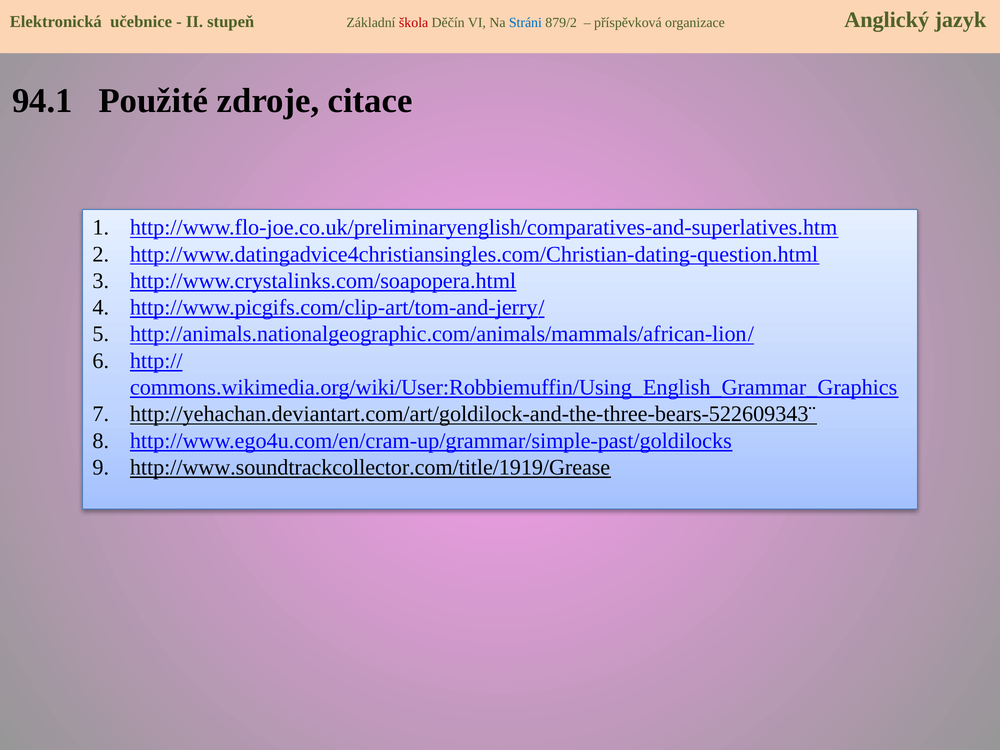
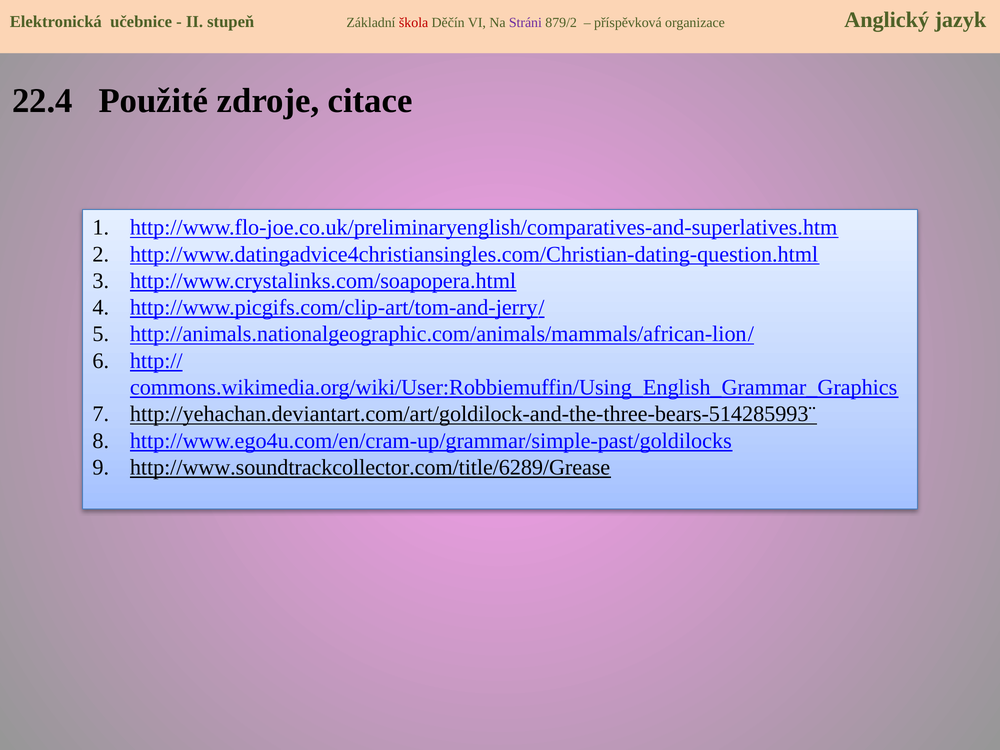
Stráni colour: blue -> purple (525, 23)
94.1: 94.1 -> 22.4 (42, 101)
http://yehachan.deviantart.com/art/goldilock-and-the-three-bears-522609343¨: http://yehachan.deviantart.com/art/goldilock-and-the-three-bears-522609343¨ -> http://yehachan.deviantart.com/art/goldilock-and-the-three-bears-514285993¨ (473, 414)
http://www.soundtrackcollector.com/title/1919/Grease: http://www.soundtrackcollector.com/title/1919/Grease -> http://www.soundtrackcollector.com/title/6289/Grease (370, 467)
